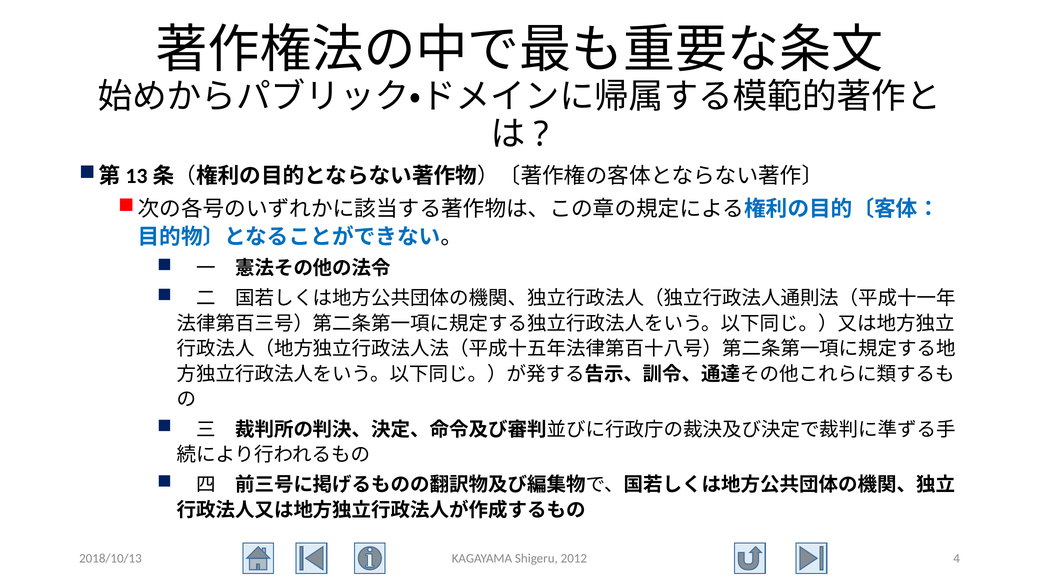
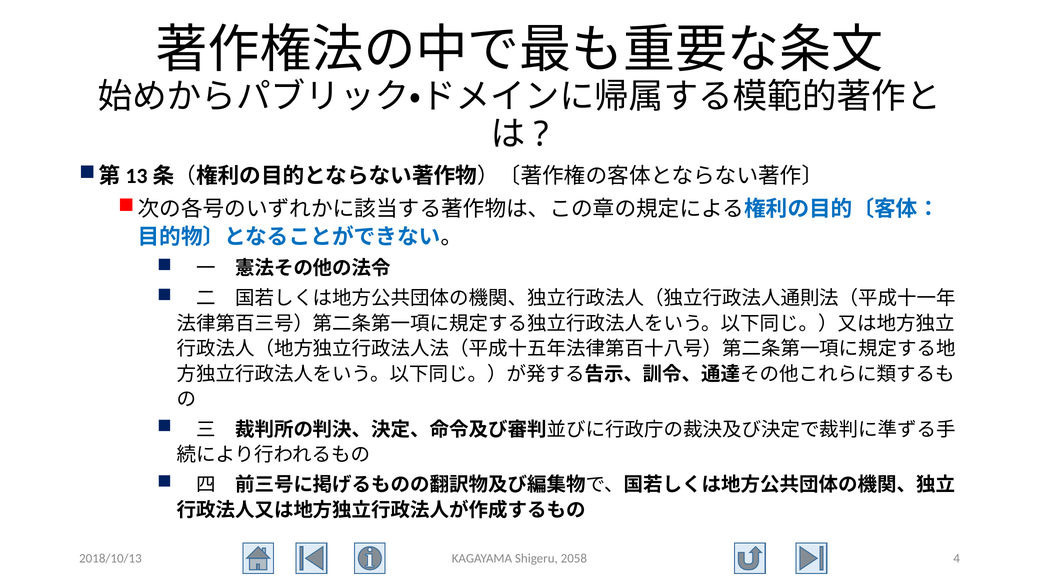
2012: 2012 -> 2058 (574, 558)
